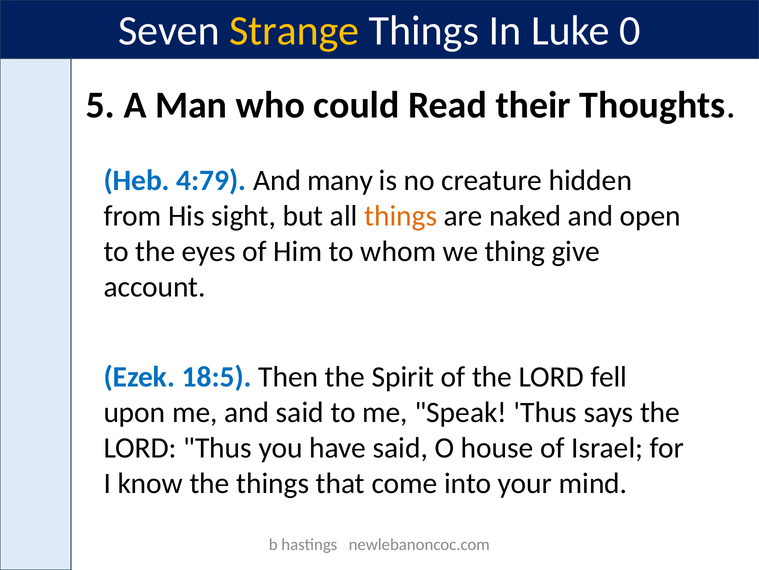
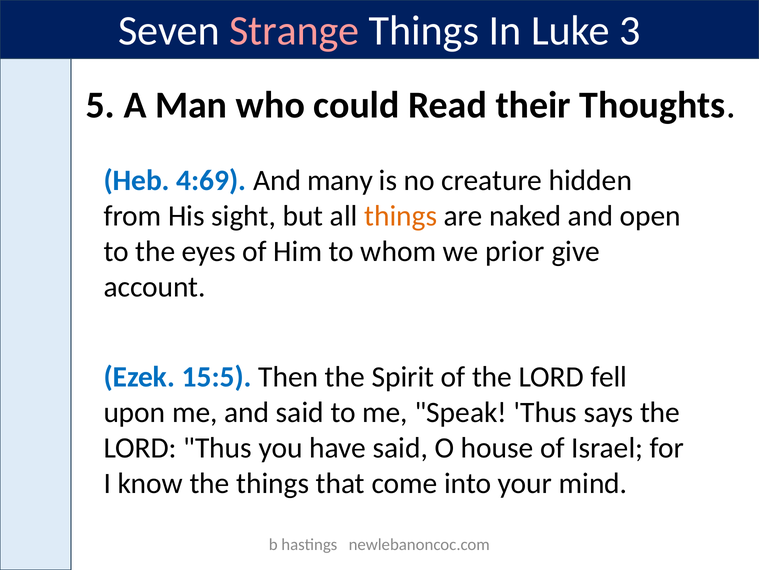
Strange colour: yellow -> pink (294, 31)
0: 0 -> 3 (630, 31)
4:79: 4:79 -> 4:69 (211, 180)
thing: thing -> prior (515, 251)
18:5: 18:5 -> 15:5 (217, 377)
